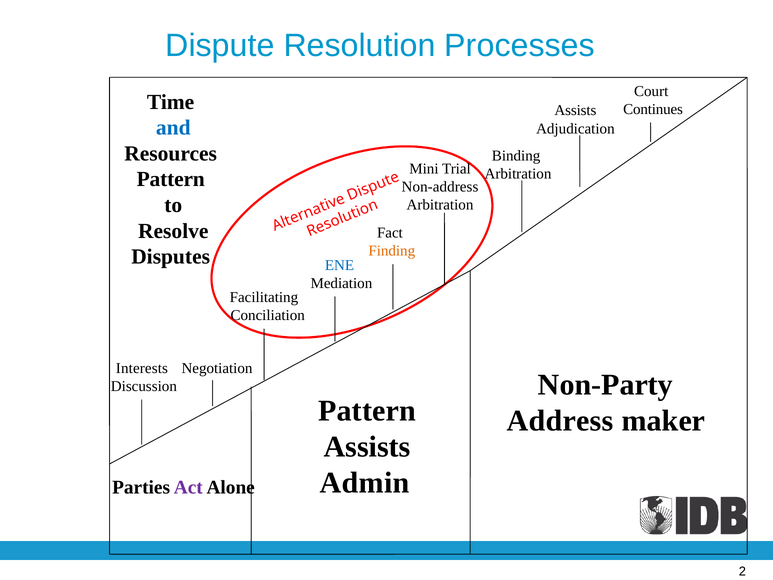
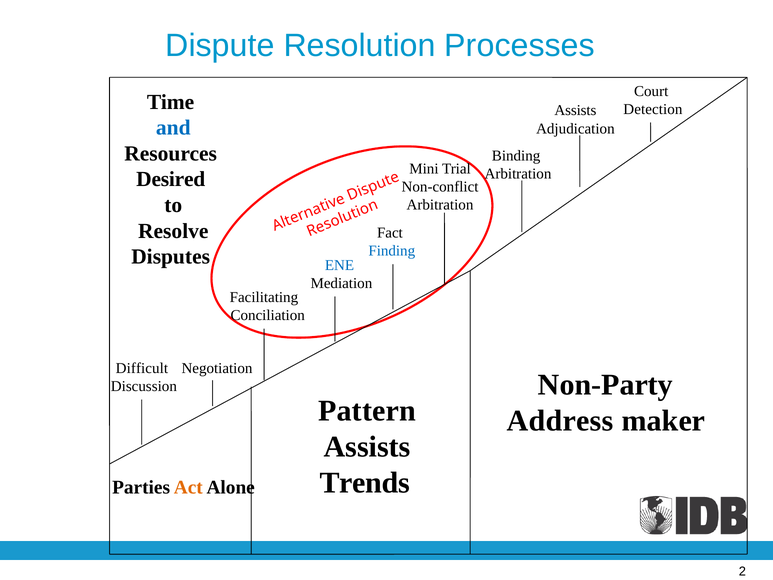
Continues: Continues -> Detection (653, 109)
Pattern: Pattern -> Desired (171, 179)
Non-address: Non-address -> Non-conflict (440, 187)
Finding colour: orange -> blue (392, 251)
Interests: Interests -> Difficult (142, 368)
Admin: Admin -> Trends (365, 483)
Act colour: purple -> orange (188, 487)
